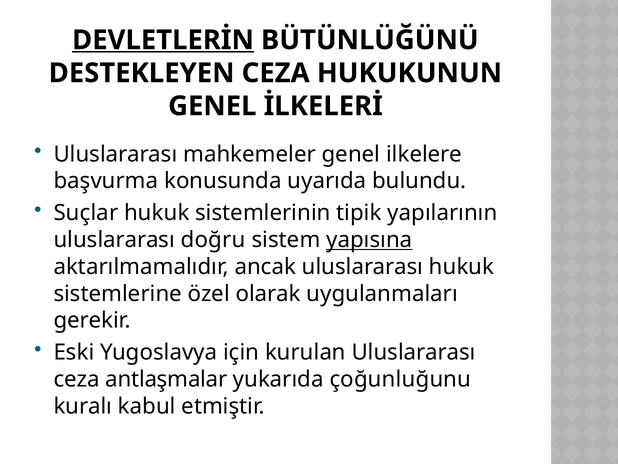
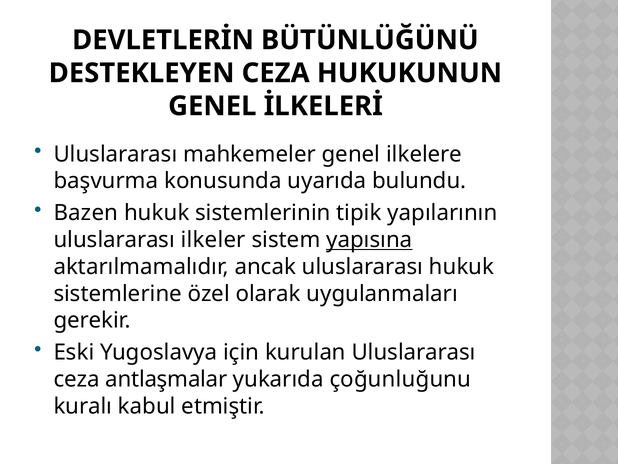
DEVLETLERİN underline: present -> none (163, 40)
Suçlar: Suçlar -> Bazen (86, 213)
doğru: doğru -> ilkeler (213, 240)
